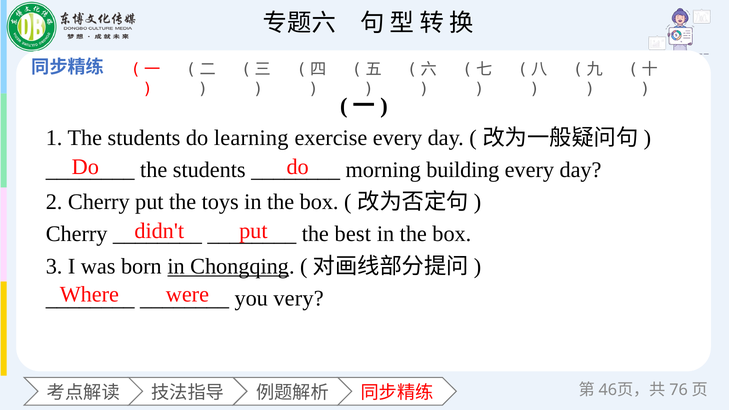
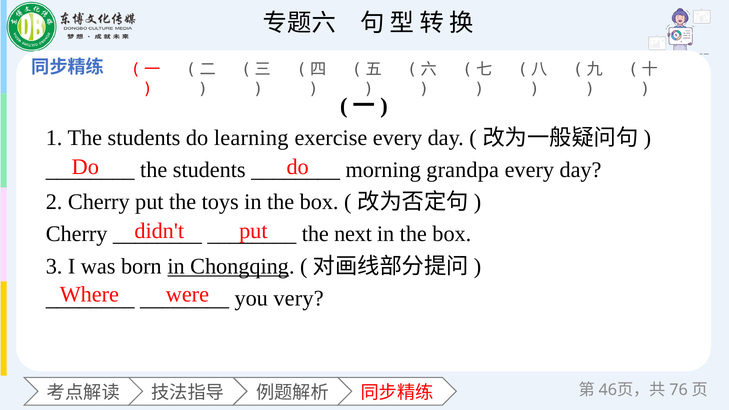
building: building -> grandpa (463, 170)
best: best -> next (353, 234)
